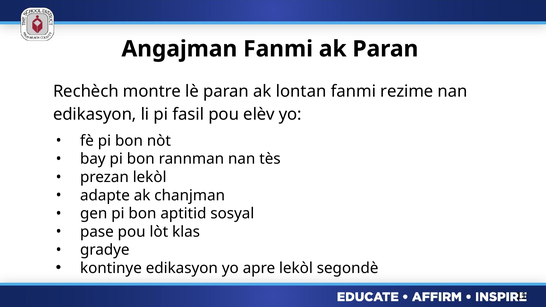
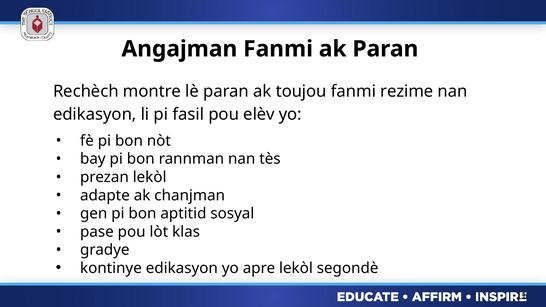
lontan: lontan -> toujou (301, 91)
